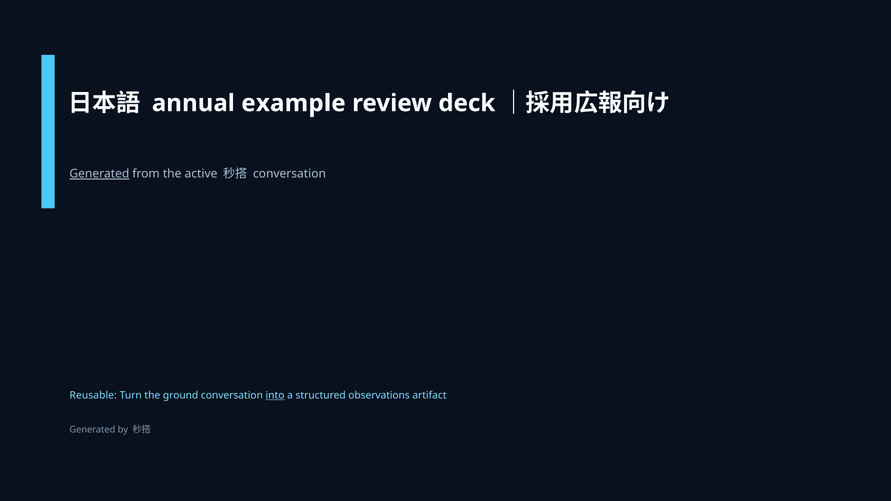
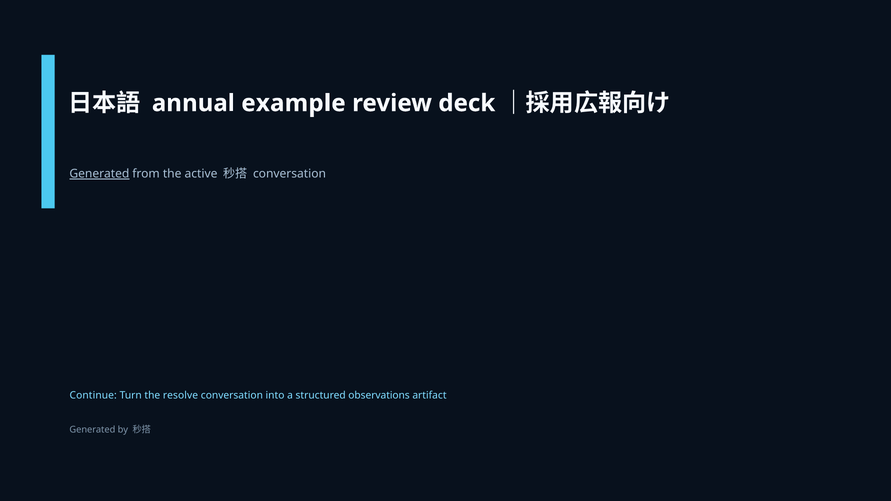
Reusable: Reusable -> Continue (93, 396)
ground: ground -> resolve (181, 396)
into underline: present -> none (275, 396)
